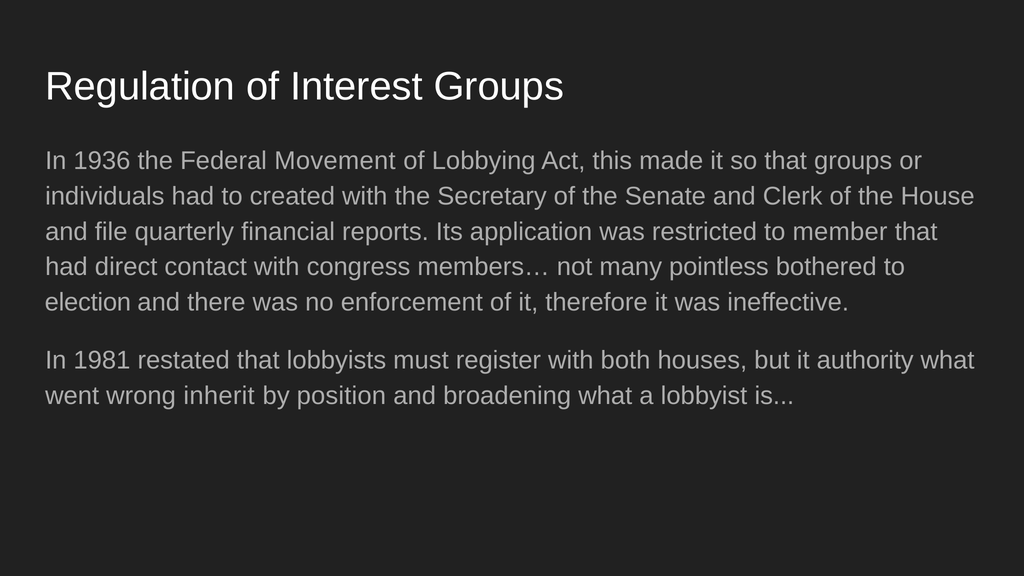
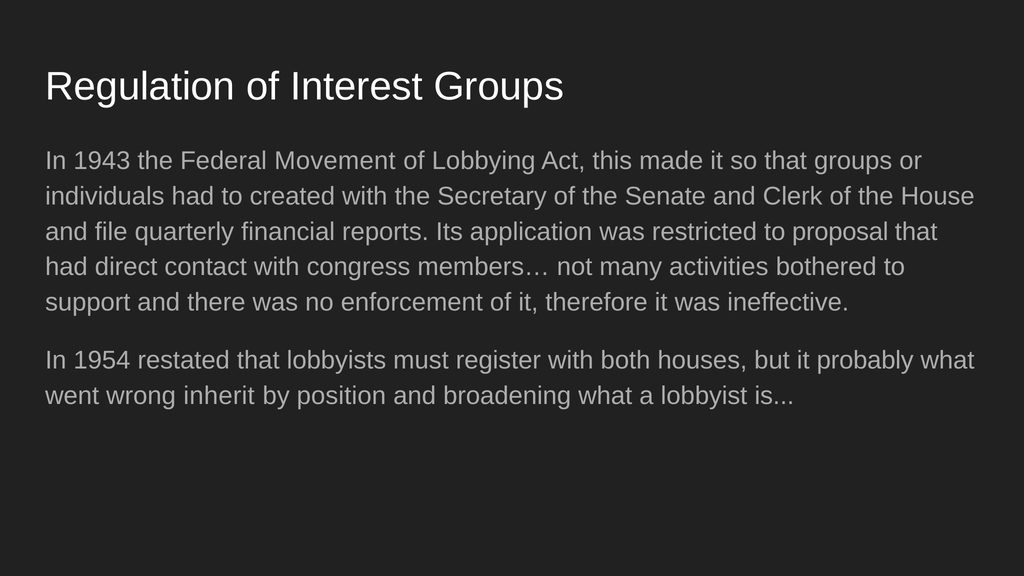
1936: 1936 -> 1943 (102, 161)
member: member -> proposal (840, 232)
pointless: pointless -> activities (719, 267)
election: election -> support (88, 302)
1981: 1981 -> 1954 (102, 360)
authority: authority -> probably (865, 360)
